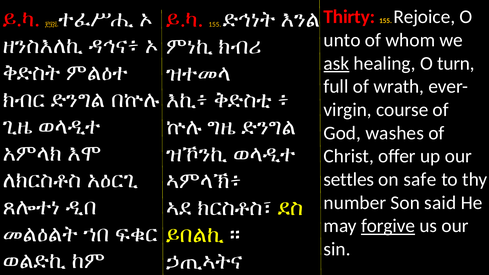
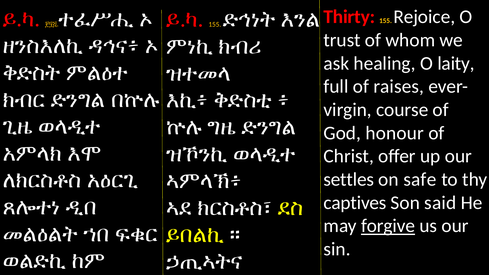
unto: unto -> trust (342, 40)
ask underline: present -> none (336, 63)
turn: turn -> laity (456, 63)
wrath: wrath -> raises (399, 87)
washes: washes -> honour (395, 133)
number: number -> captives (355, 203)
